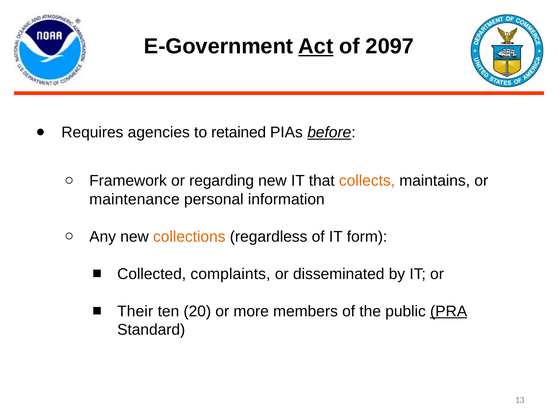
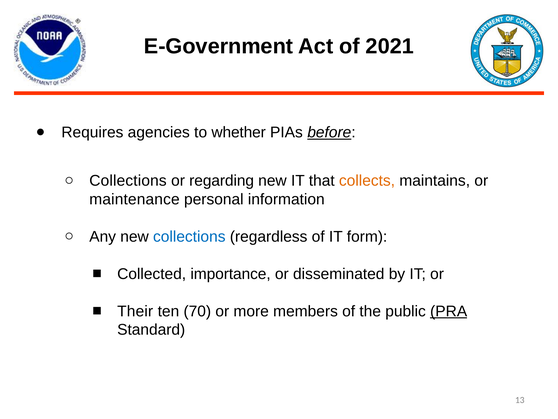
Act underline: present -> none (316, 46)
2097: 2097 -> 2021 (390, 46)
retained: retained -> whether (239, 132)
Framework: Framework -> Collections (128, 181)
collections colour: orange -> blue (189, 236)
complaints: complaints -> importance (231, 274)
20: 20 -> 70 (197, 311)
